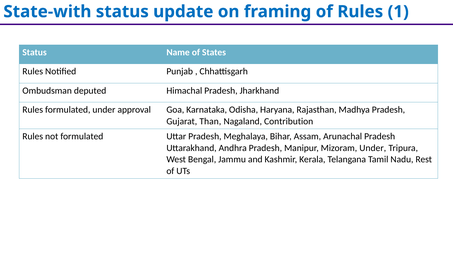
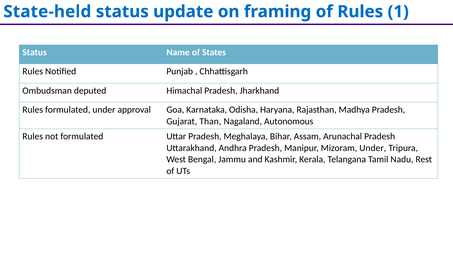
State-with: State-with -> State-held (47, 12)
Contribution: Contribution -> Autonomous (289, 121)
